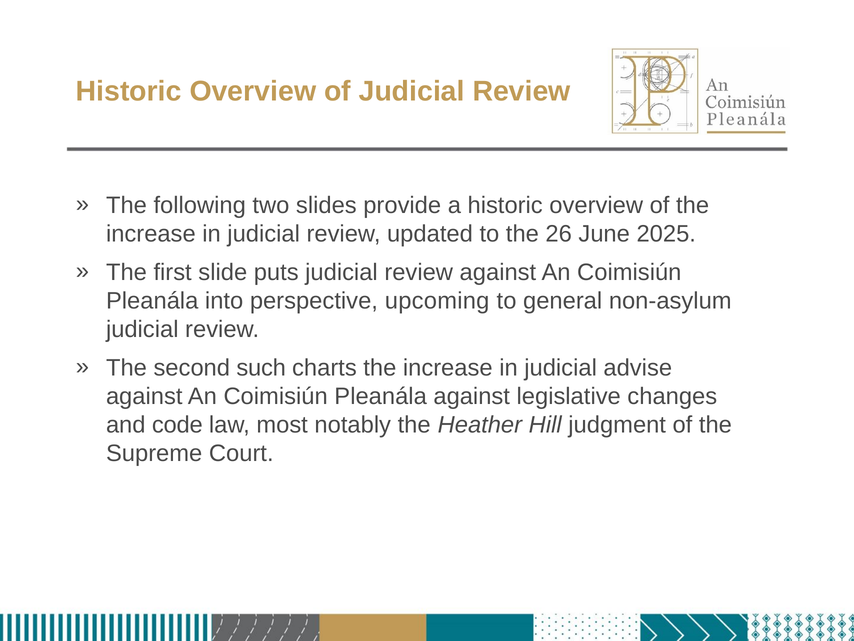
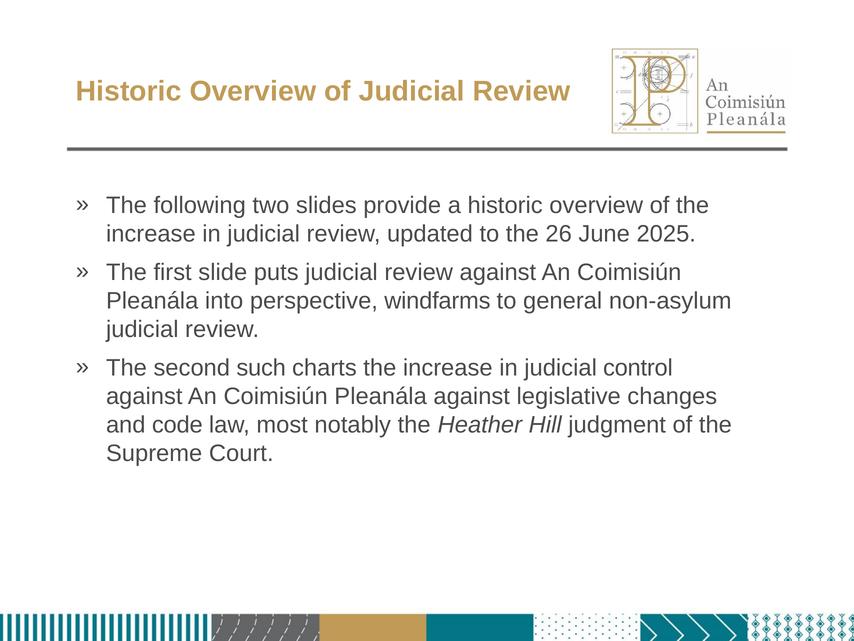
upcoming: upcoming -> windfarms (437, 301)
advise: advise -> control (638, 368)
